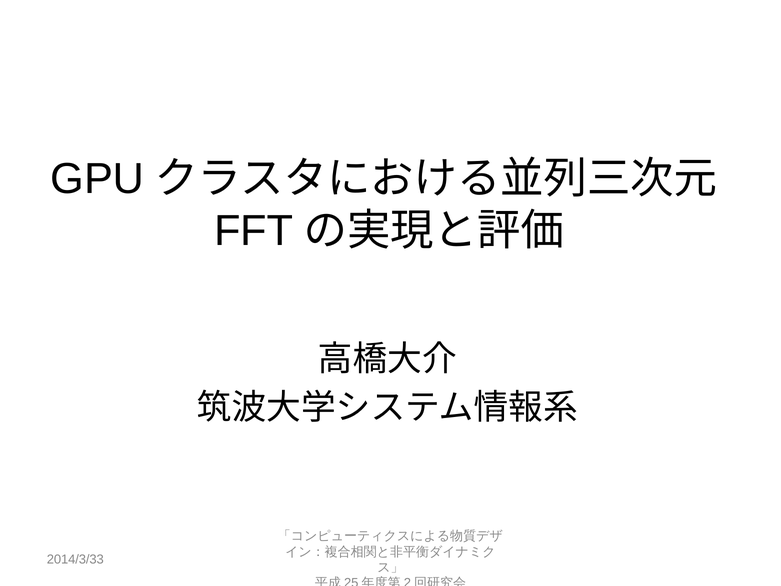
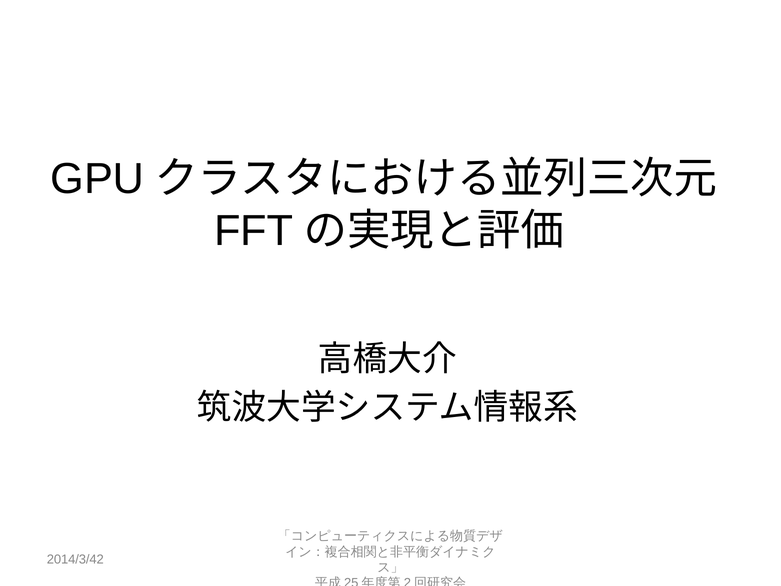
2014/3/33: 2014/3/33 -> 2014/3/42 (75, 559)
